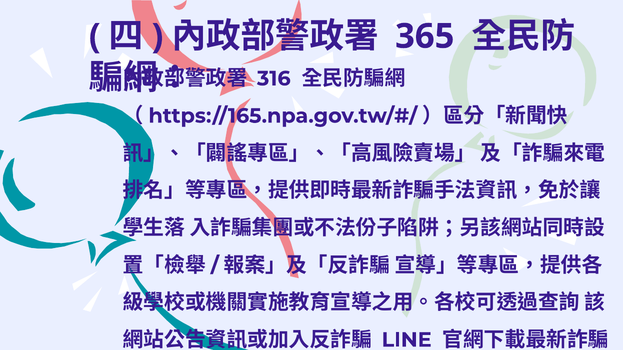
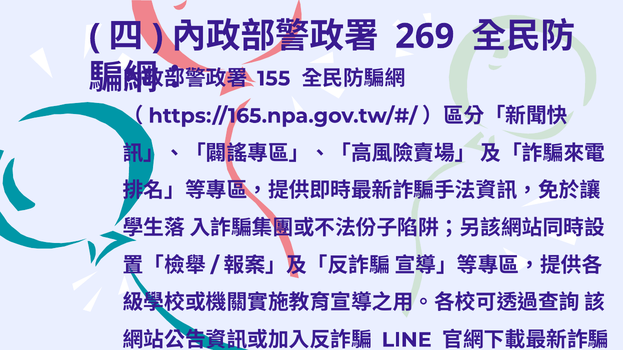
365: 365 -> 269 (425, 36)
316: 316 -> 155 (274, 79)
